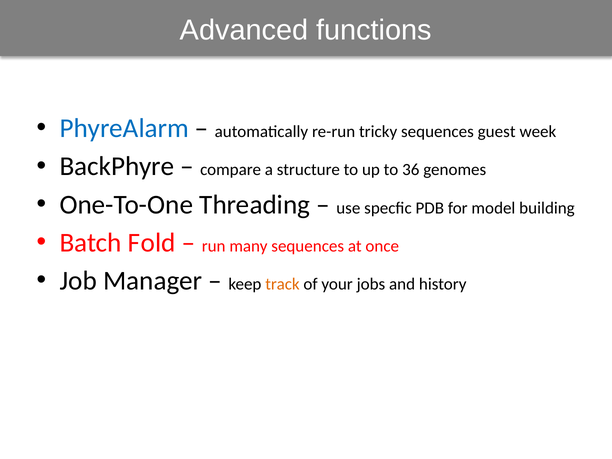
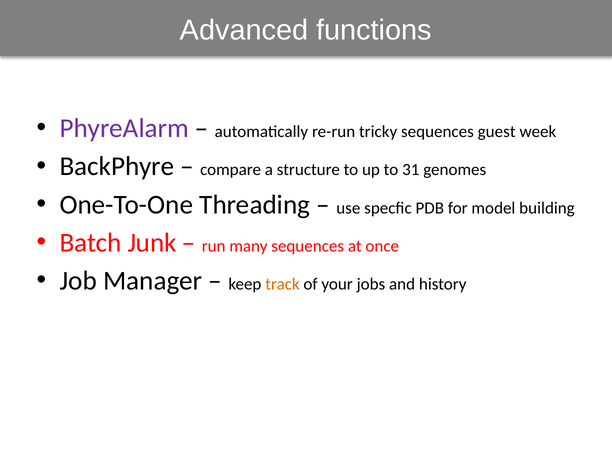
PhyreAlarm colour: blue -> purple (124, 128)
36: 36 -> 31 (411, 170)
Fold: Fold -> Junk (152, 243)
